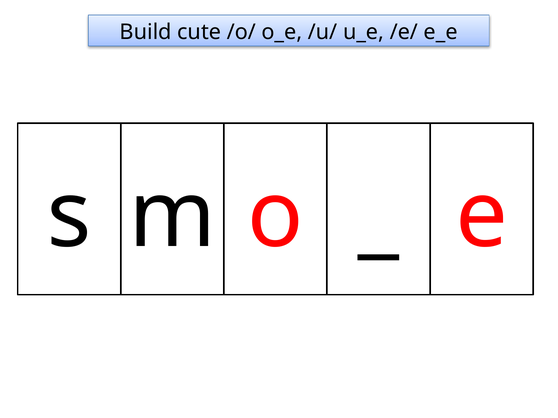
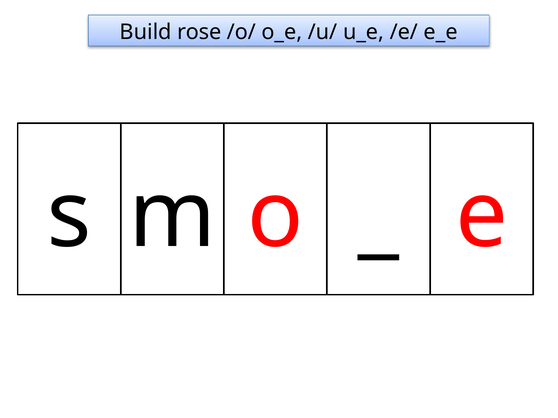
cute: cute -> rose (199, 32)
